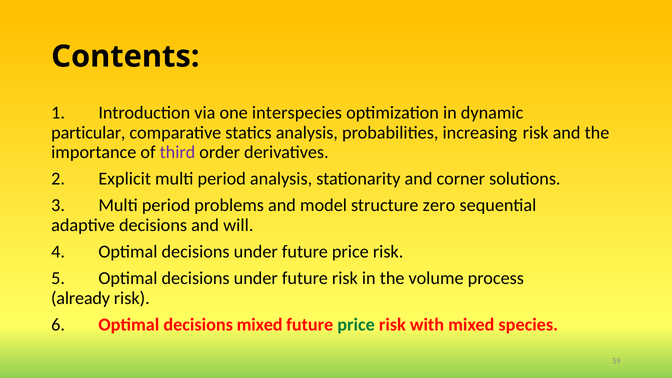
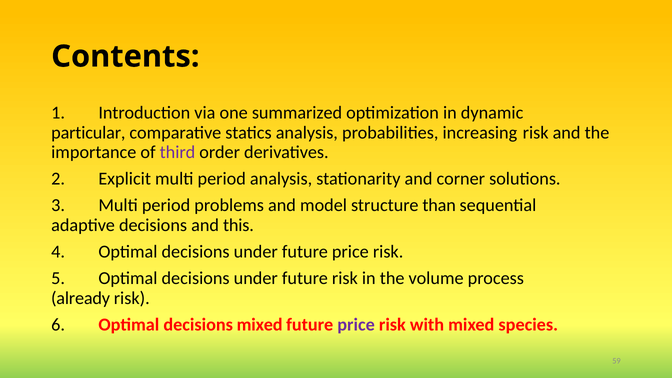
interspecies: interspecies -> summarized (297, 113)
zero: zero -> than (439, 205)
will: will -> this (238, 225)
price colour: green -> purple (356, 325)
